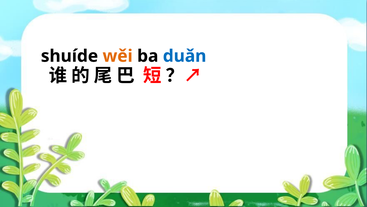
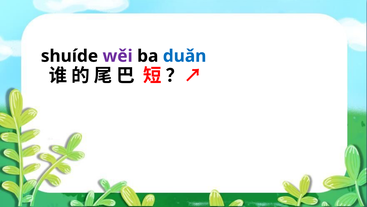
wěi colour: orange -> purple (118, 56)
